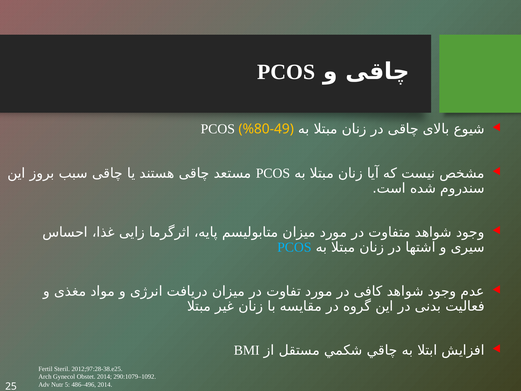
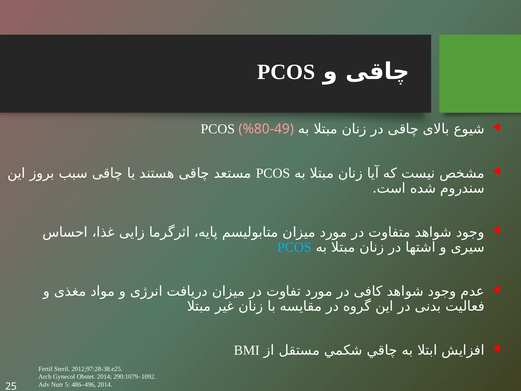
%80-49 colour: yellow -> pink (266, 129)
